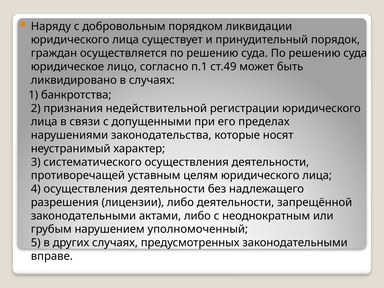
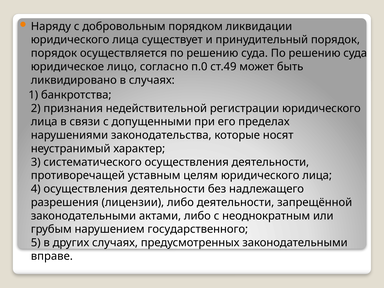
граждан: граждан -> порядок (54, 53)
п.1: п.1 -> п.0 (199, 67)
уполномоченный: уполномоченный -> государственного (198, 229)
